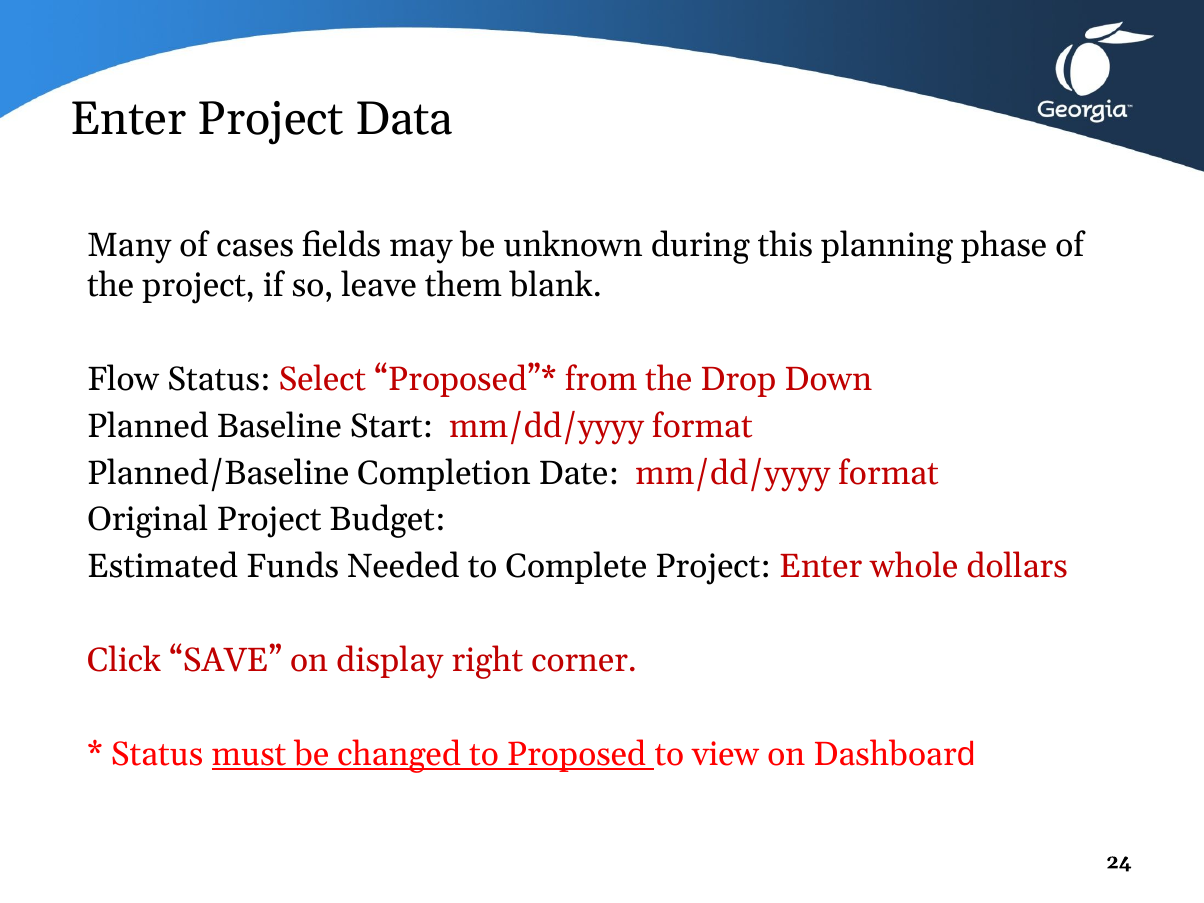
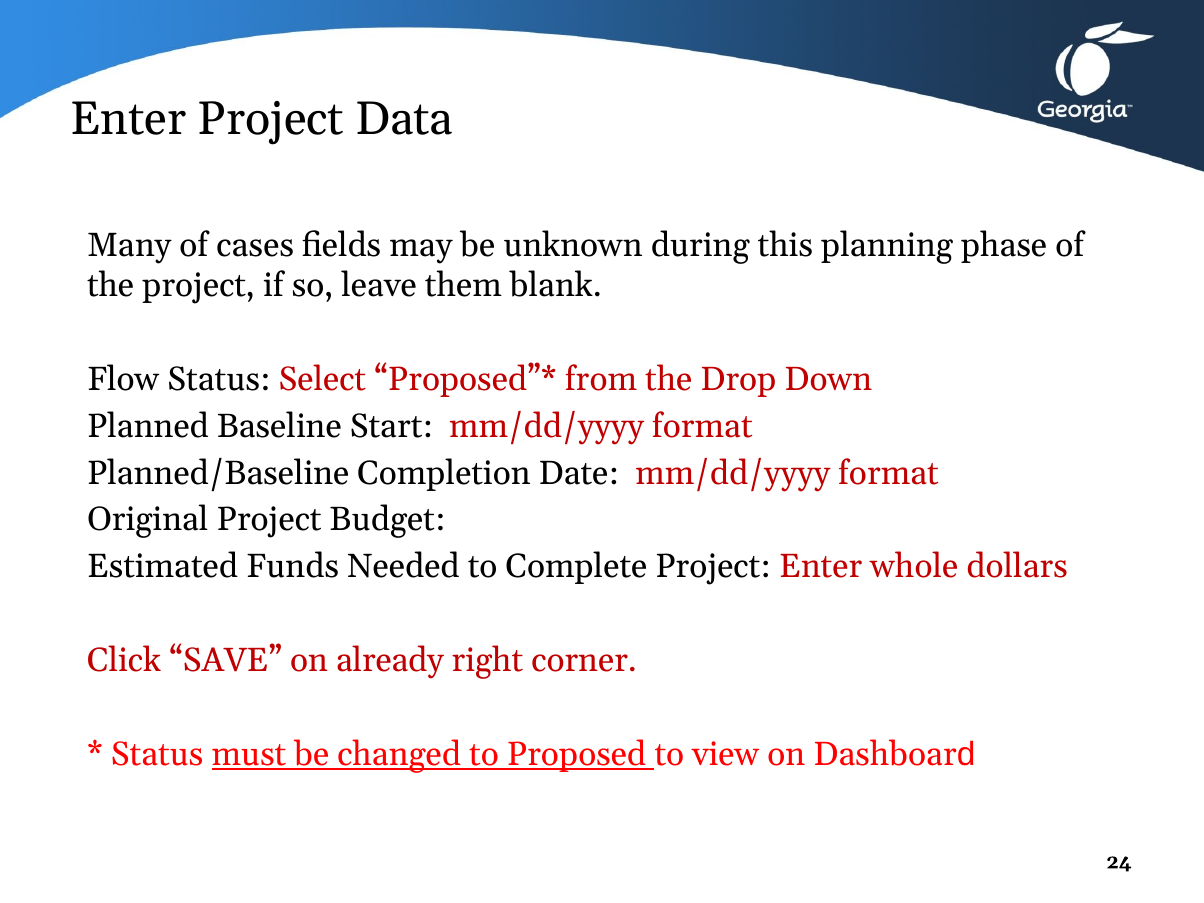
display: display -> already (390, 660)
